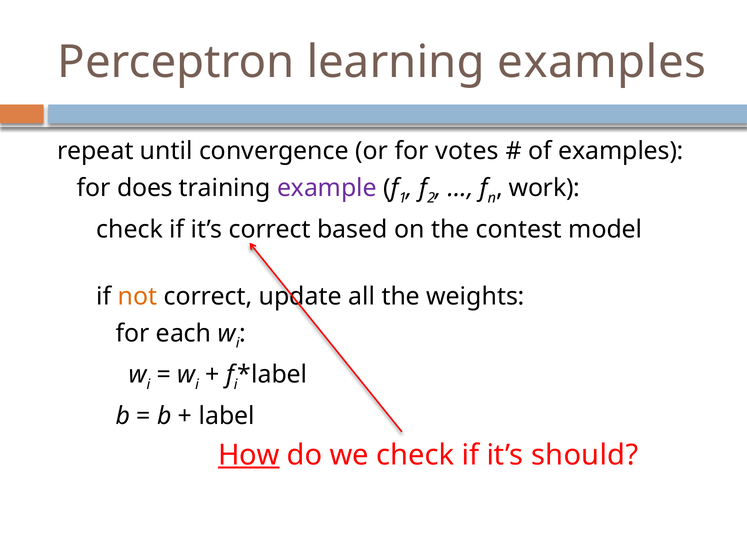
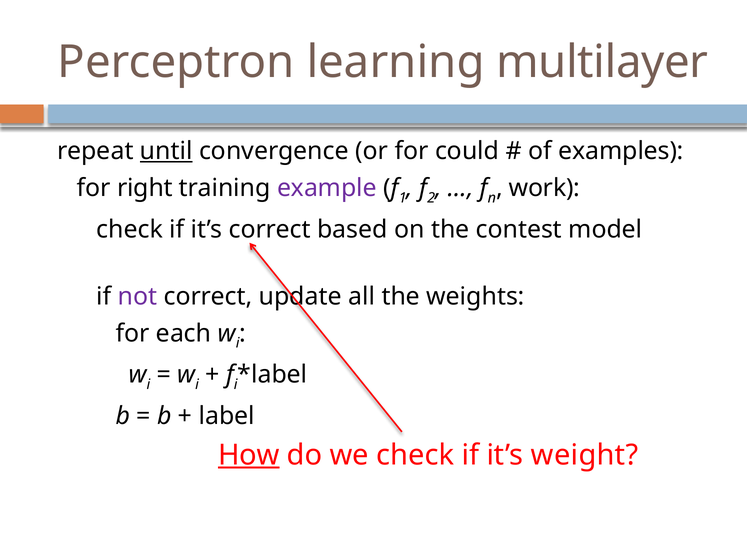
learning examples: examples -> multilayer (602, 62)
until underline: none -> present (166, 151)
votes: votes -> could (467, 151)
does: does -> right (145, 188)
not colour: orange -> purple (137, 297)
should: should -> weight (585, 455)
